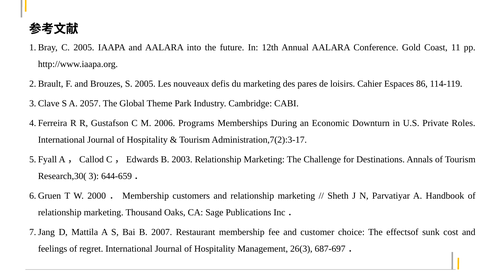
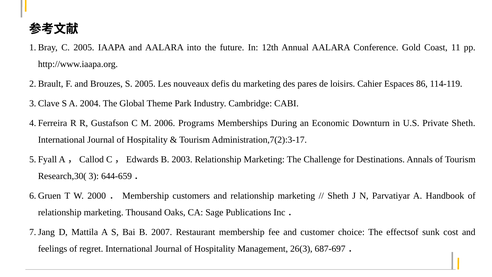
2057: 2057 -> 2004 (90, 103)
Private Roles: Roles -> Sheth (464, 123)
